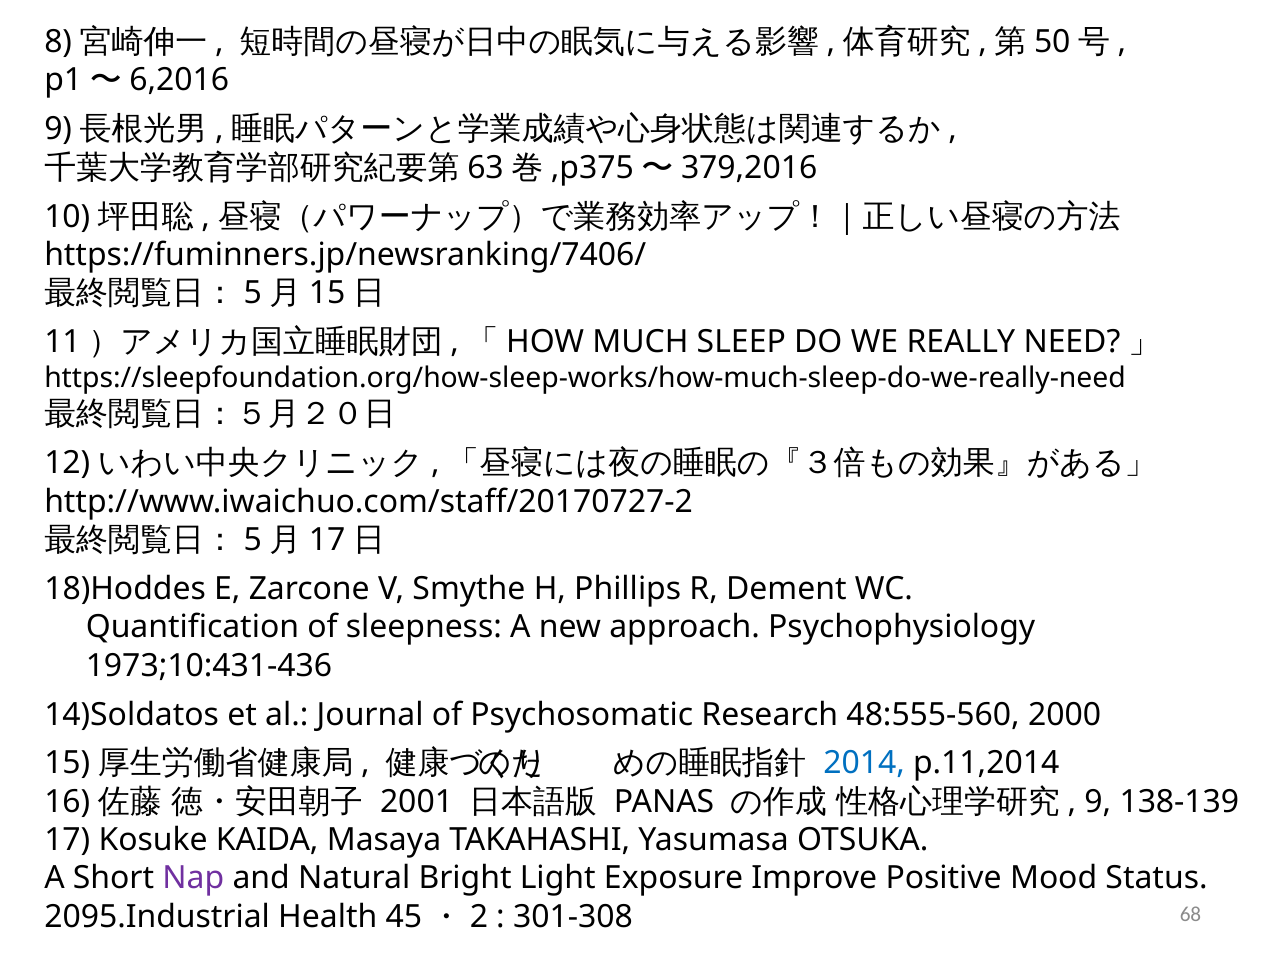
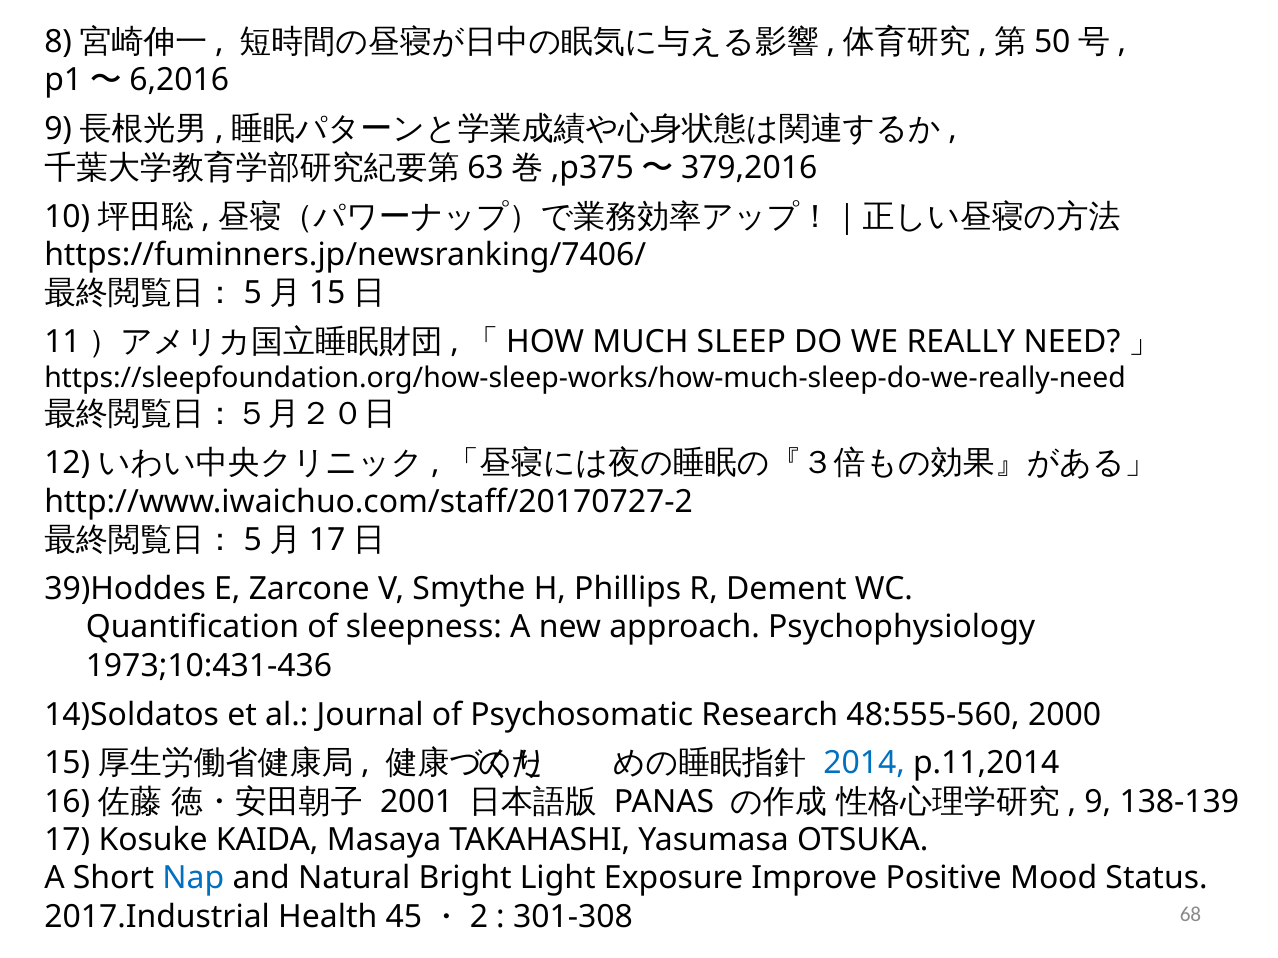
18)Hoddes: 18)Hoddes -> 39)Hoddes (125, 589)
Nap colour: purple -> blue (193, 879)
2095.Industrial: 2095.Industrial -> 2017.Industrial (157, 917)
